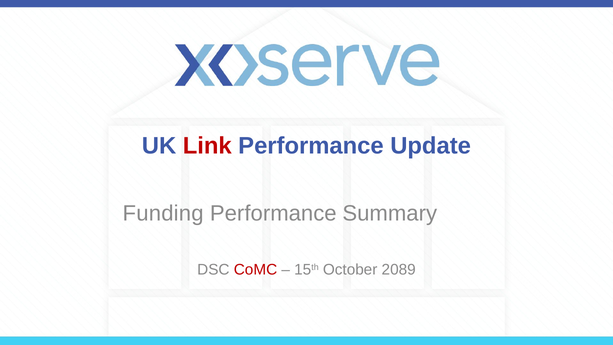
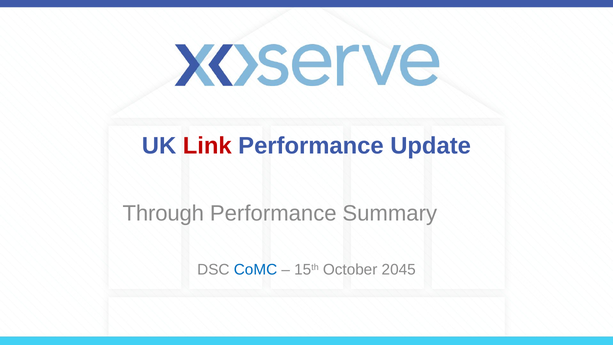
Funding: Funding -> Through (163, 213)
CoMC colour: red -> blue (256, 269)
2089: 2089 -> 2045 (399, 269)
